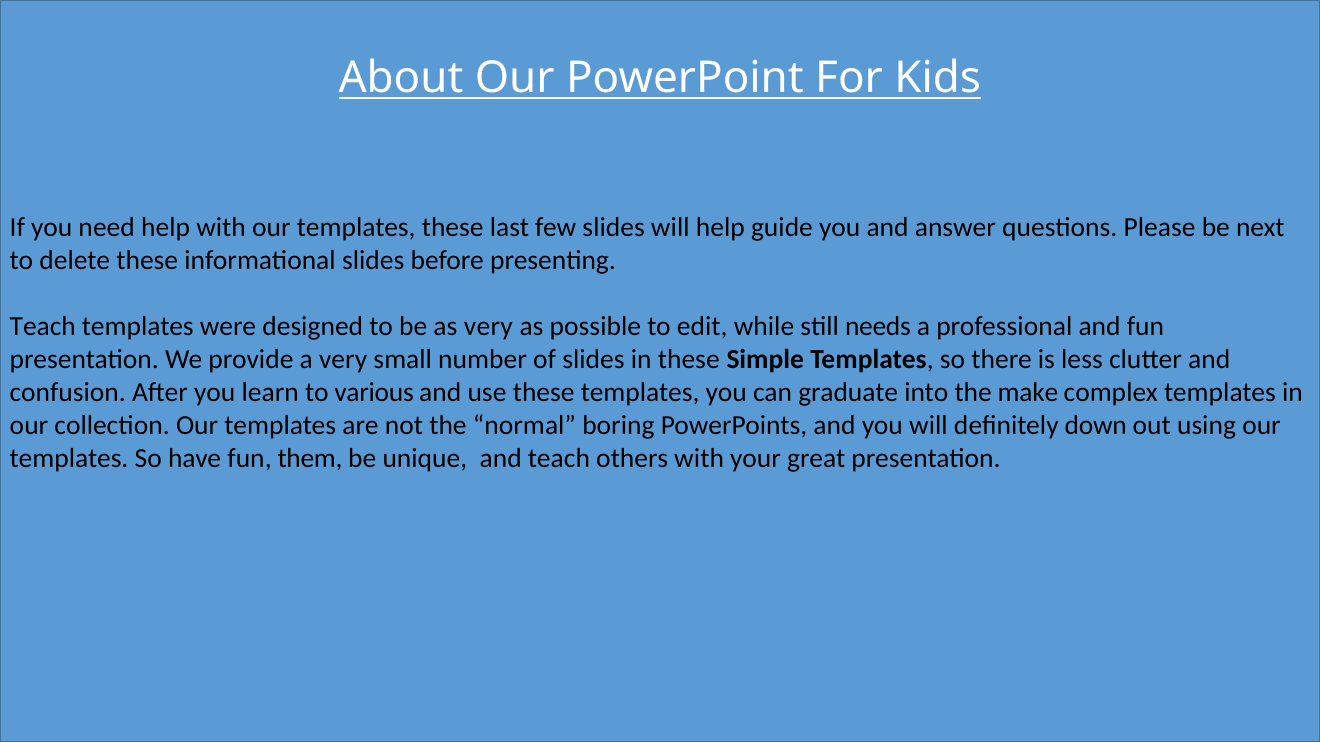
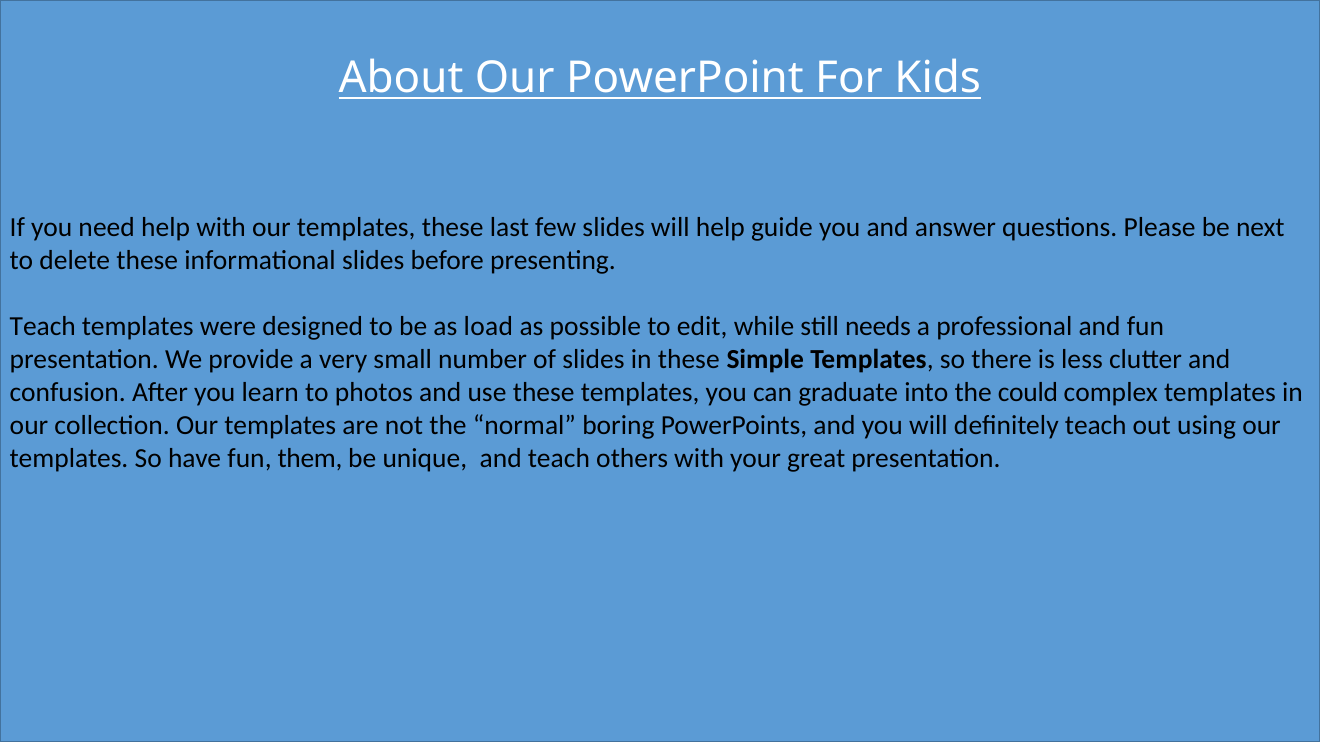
as very: very -> load (488, 327)
various: various -> photos (374, 393)
make: make -> could (1028, 393)
definitely down: down -> teach (1096, 426)
